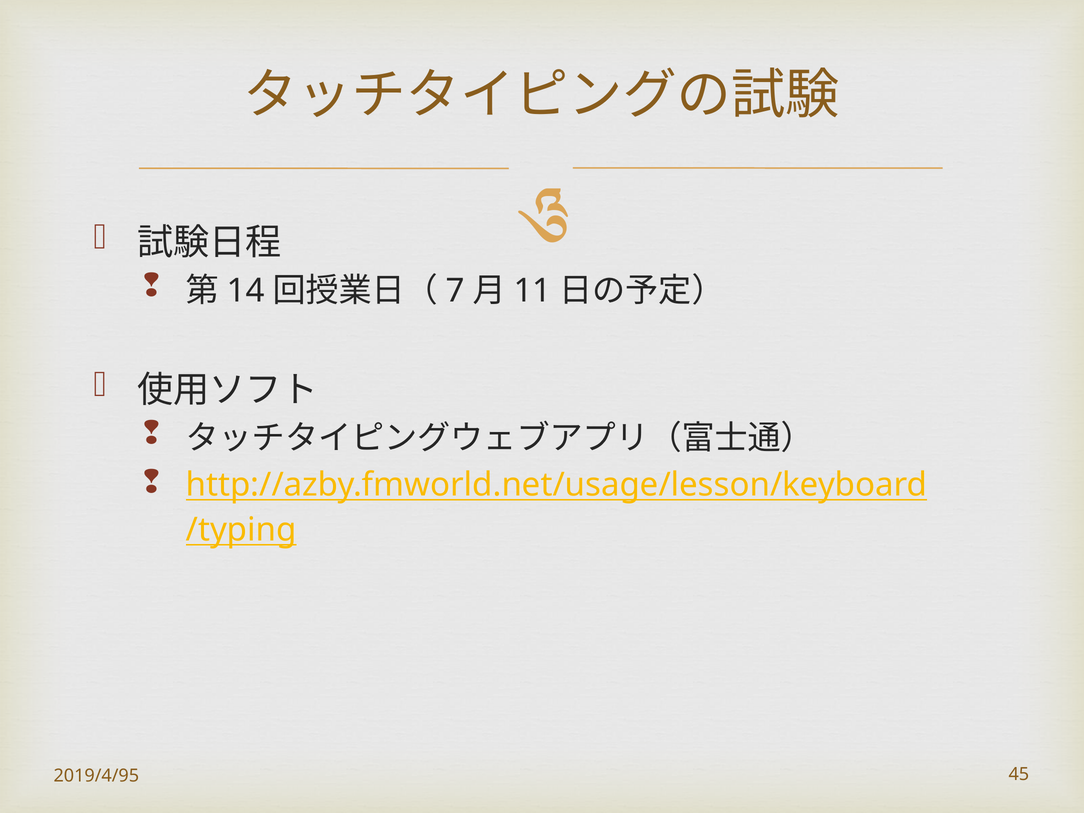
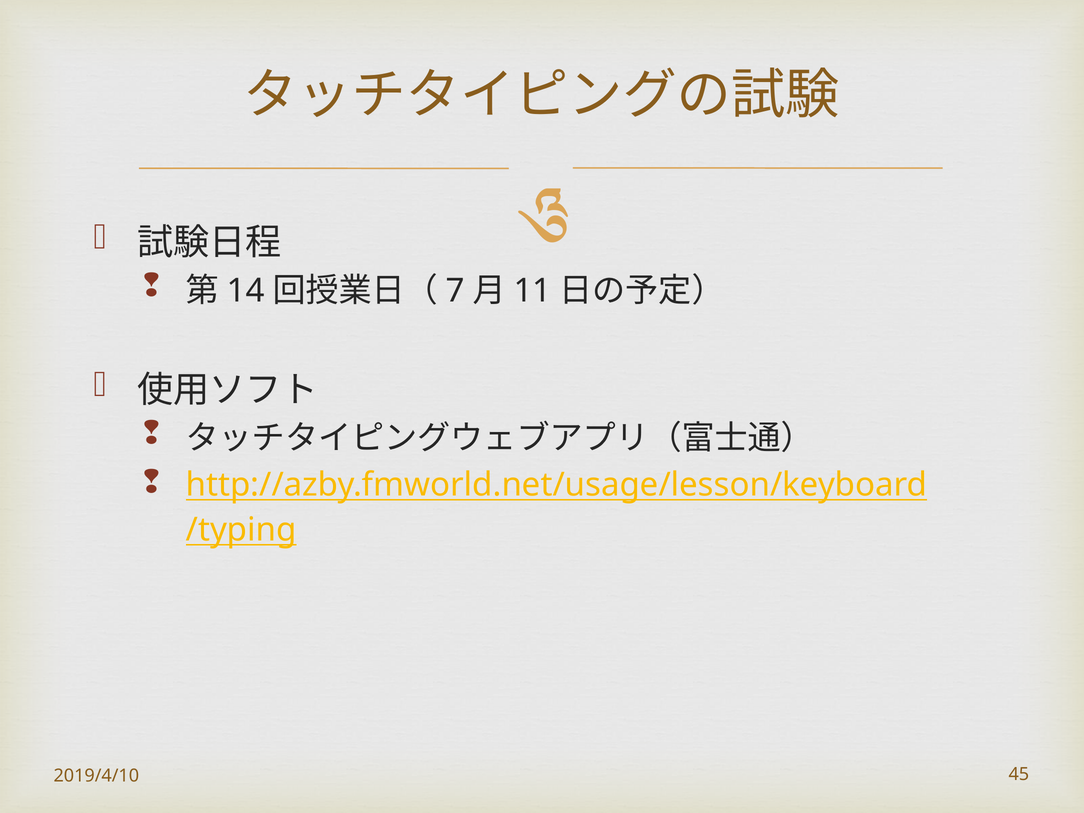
2019/4/95: 2019/4/95 -> 2019/4/10 (96, 776)
